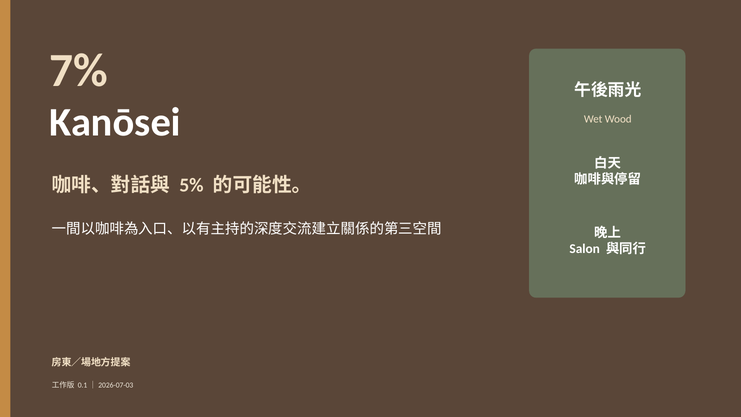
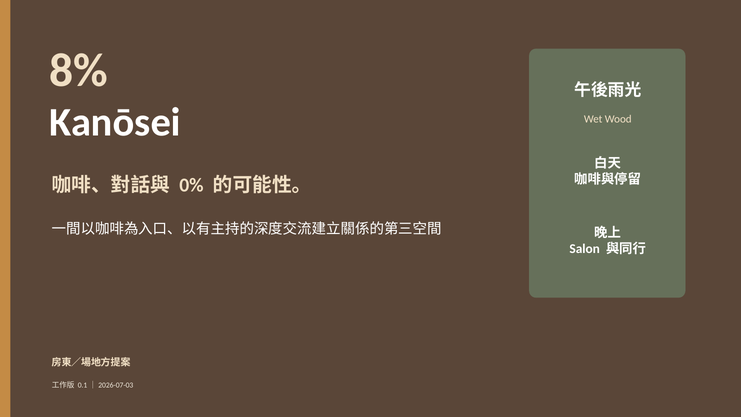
7%: 7% -> 8% (79, 70)
5%: 5% -> 0% (191, 185)
